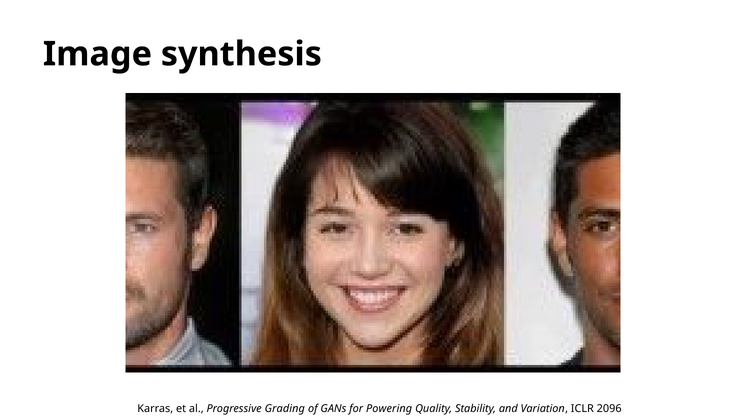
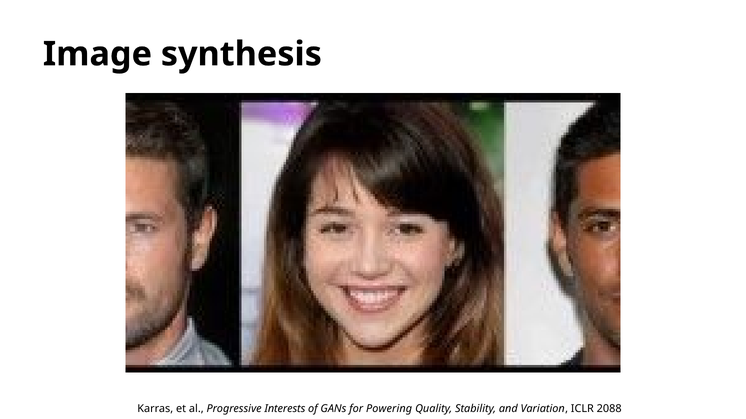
Grading: Grading -> Interests (285, 409)
2096: 2096 -> 2088 (609, 409)
